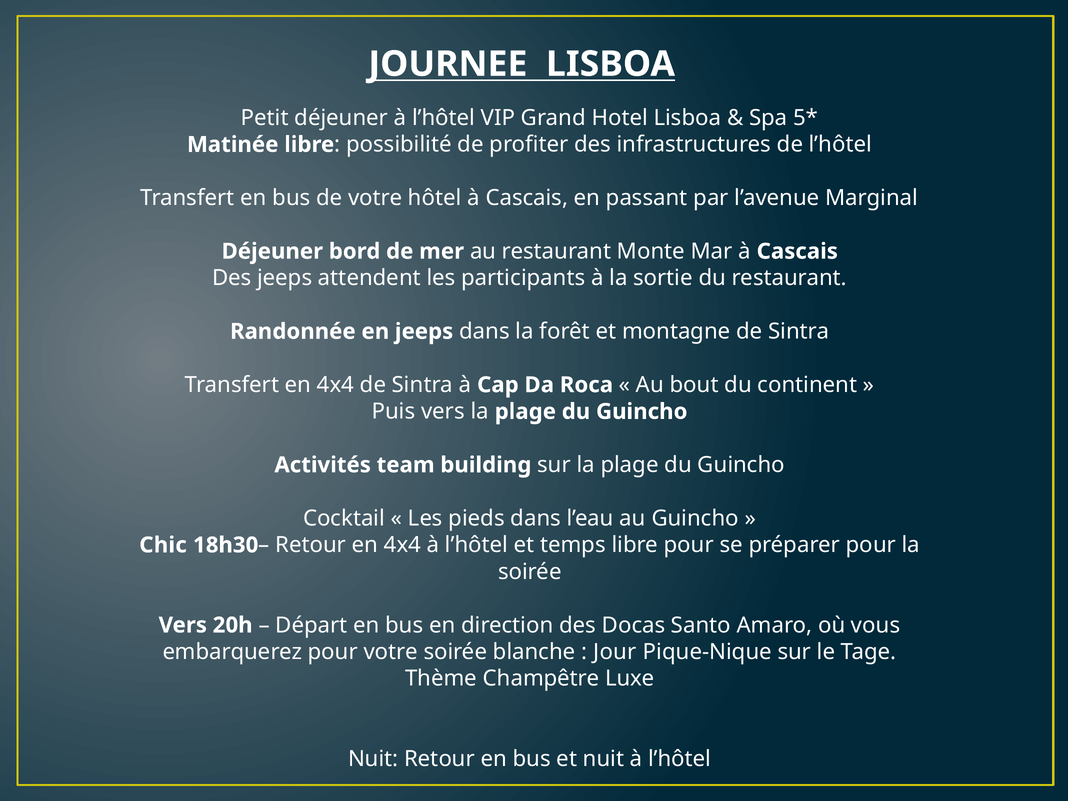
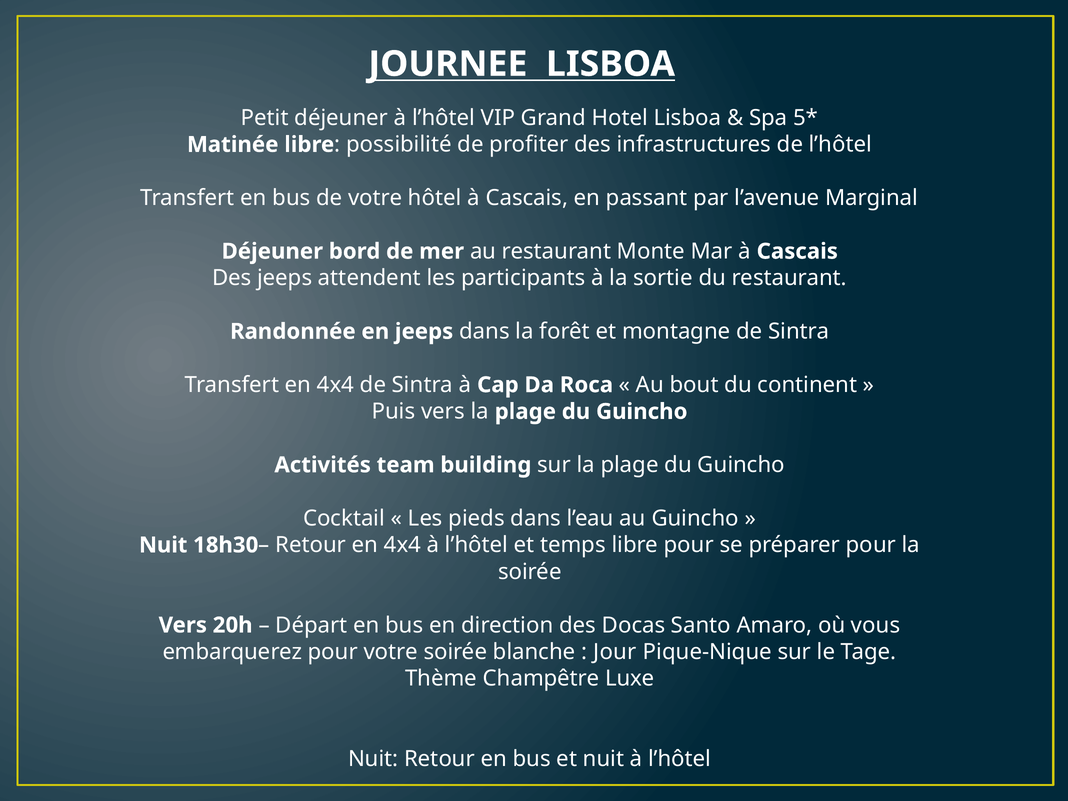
Chic: Chic -> Nuit (163, 545)
